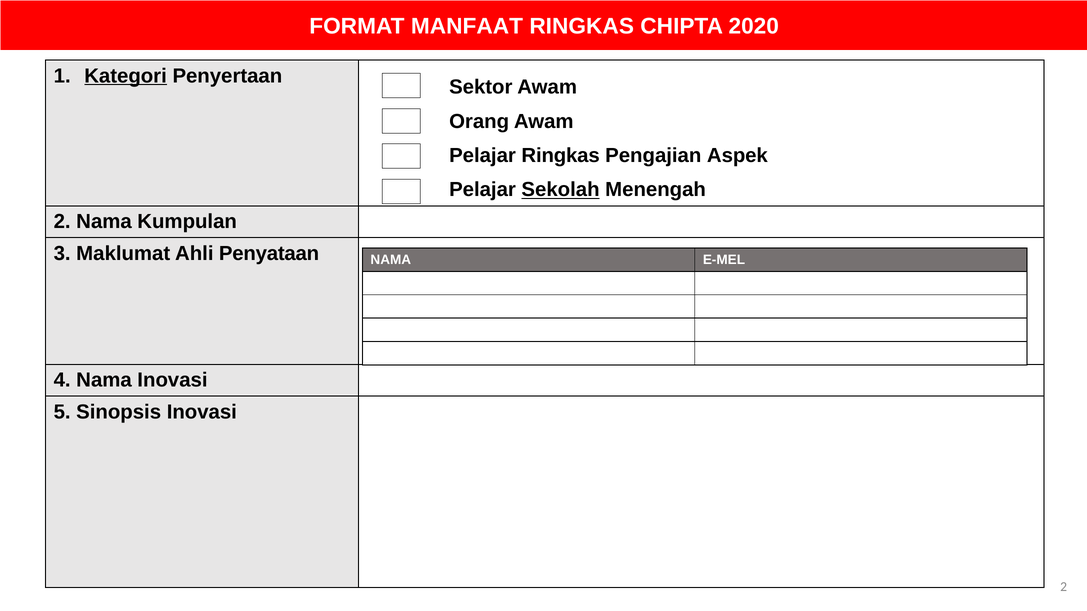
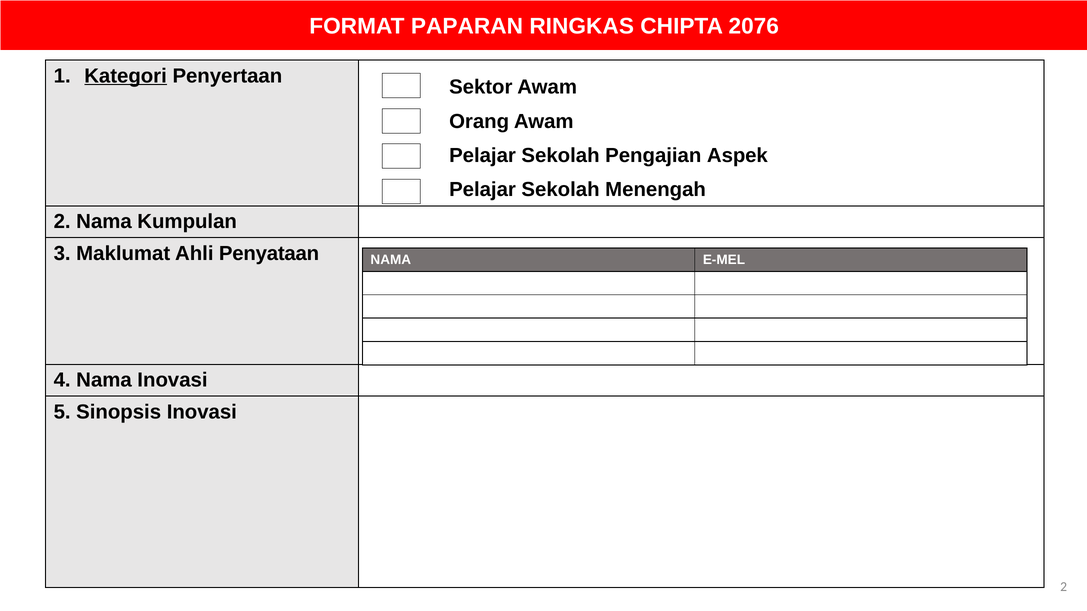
MANFAAT: MANFAAT -> PAPARAN (467, 26)
2020: 2020 -> 2076 (754, 26)
Ringkas: Ringkas -> Sekolah (561, 156)
Sekolah underline: present -> none (561, 190)
